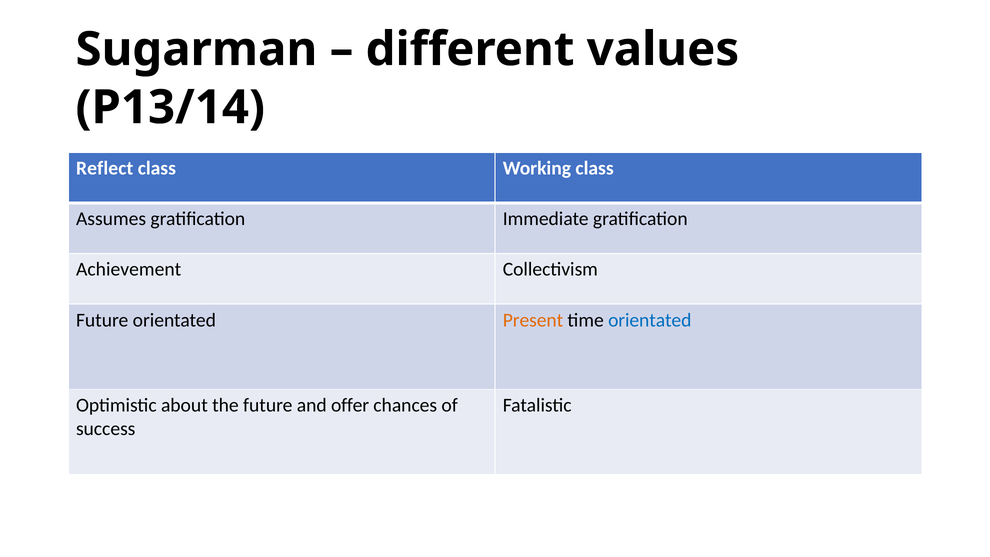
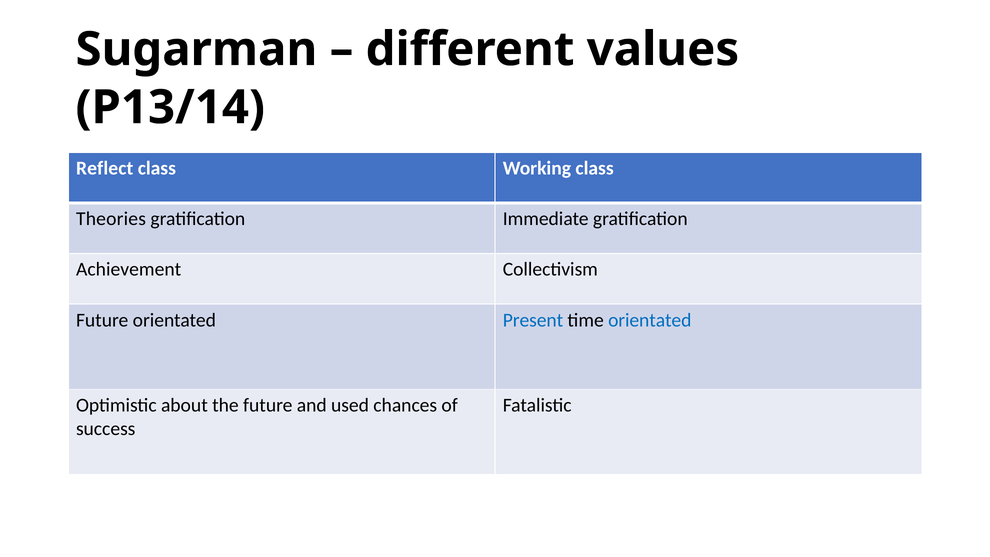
Assumes: Assumes -> Theories (111, 219)
Present colour: orange -> blue (533, 320)
offer: offer -> used (350, 405)
